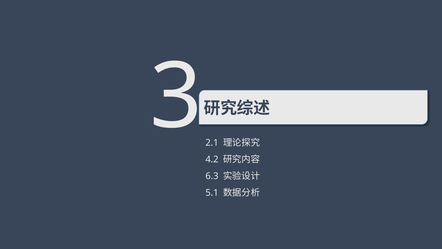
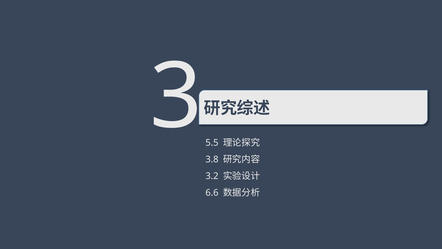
2.1: 2.1 -> 5.5 (212, 143)
4.2: 4.2 -> 3.8 (212, 159)
6.3: 6.3 -> 3.2 (212, 176)
5.1: 5.1 -> 6.6 (212, 192)
